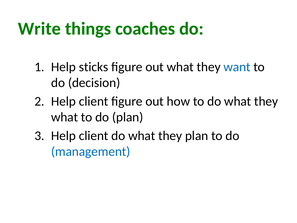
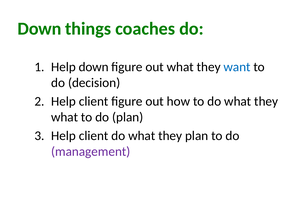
Write: Write -> Down (39, 29)
Help sticks: sticks -> down (94, 67)
management colour: blue -> purple (91, 151)
